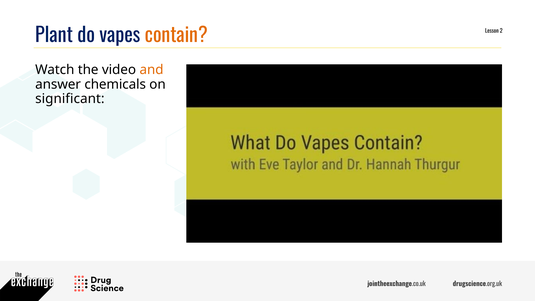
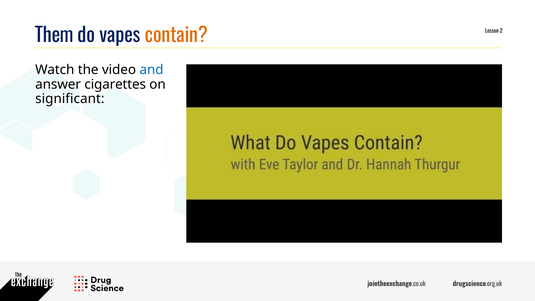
Plant: Plant -> Them (54, 36)
and colour: orange -> blue (152, 70)
chemicals: chemicals -> cigarettes (115, 84)
